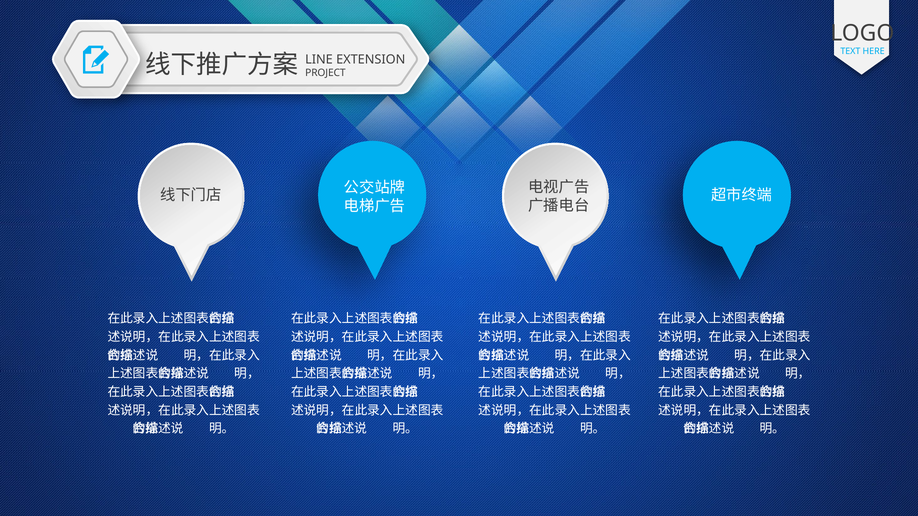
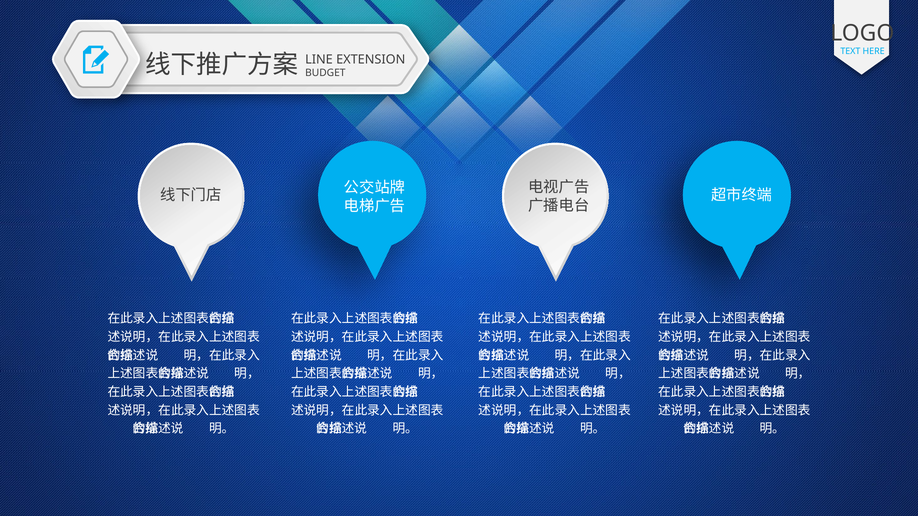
PROJECT: PROJECT -> BUDGET (325, 73)
